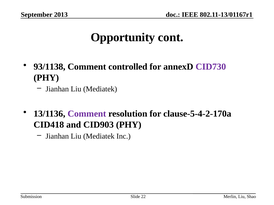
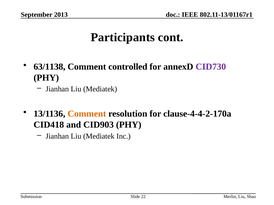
Opportunity: Opportunity -> Participants (123, 37)
93/1138: 93/1138 -> 63/1138 (49, 67)
Comment colour: purple -> orange (87, 114)
clause-5-4-2-170a: clause-5-4-2-170a -> clause-4-4-2-170a (197, 114)
